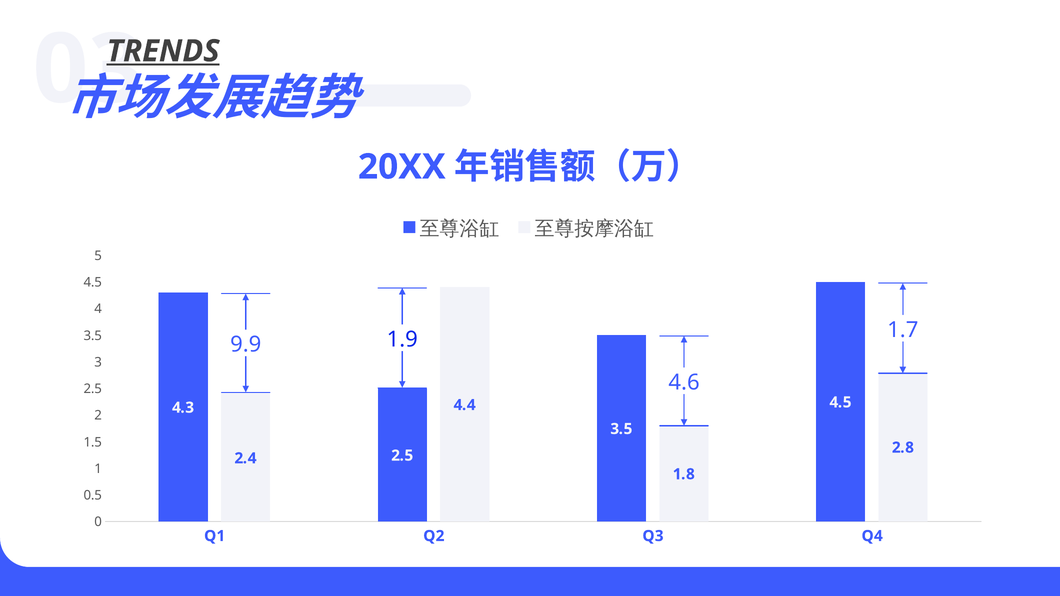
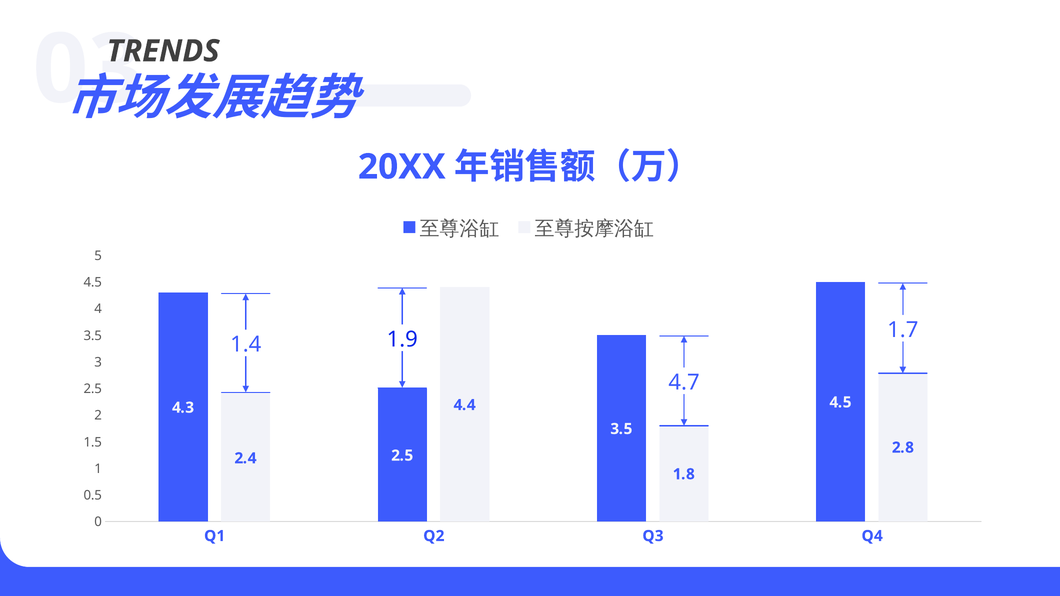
TRENDS underline: present -> none (163, 51)
9.9: 9.9 -> 1.4 (246, 345)
4.6: 4.6 -> 4.7 (684, 383)
